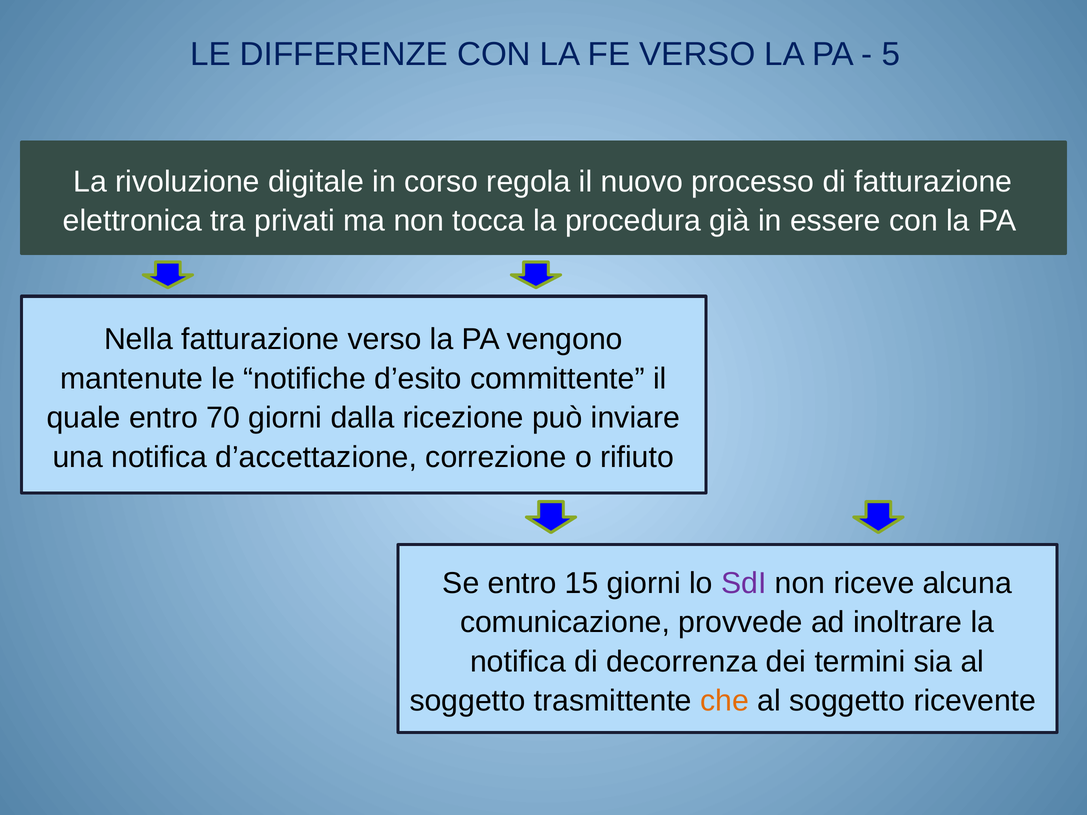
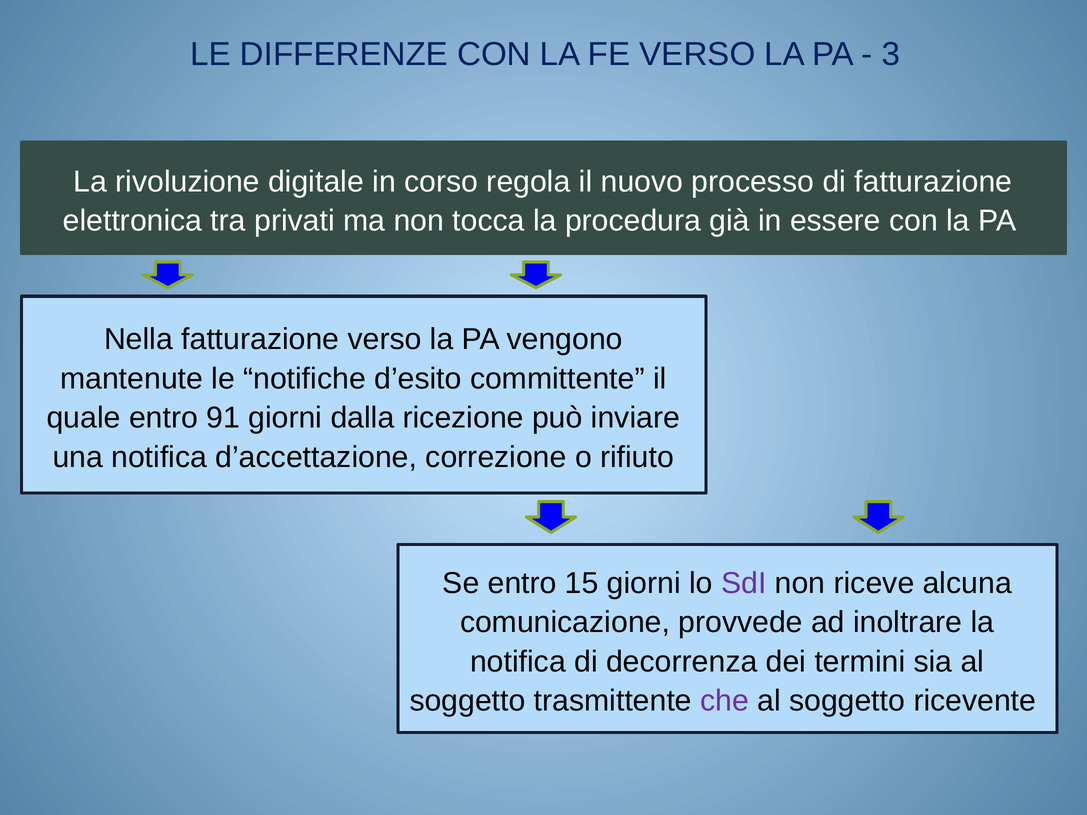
5: 5 -> 3 (891, 54)
70: 70 -> 91 (223, 418)
che colour: orange -> purple (724, 701)
